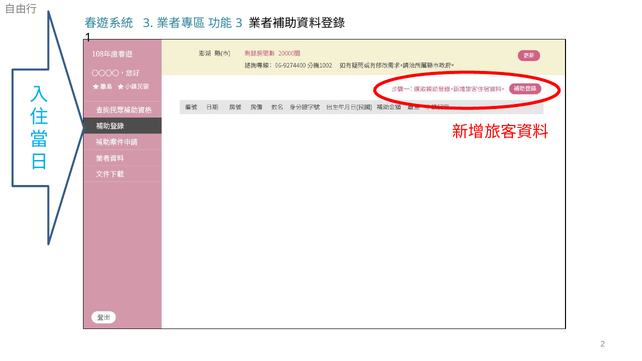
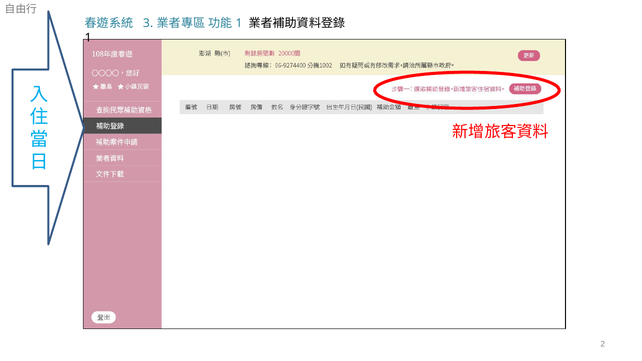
3: 3 -> 1 (239, 23)
